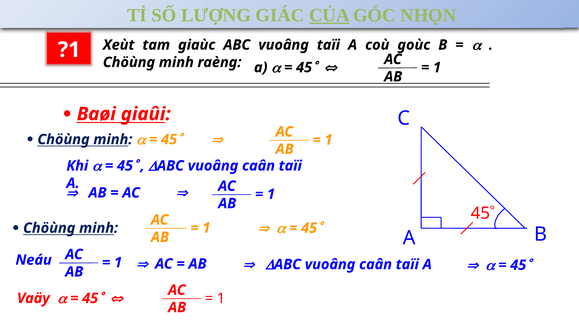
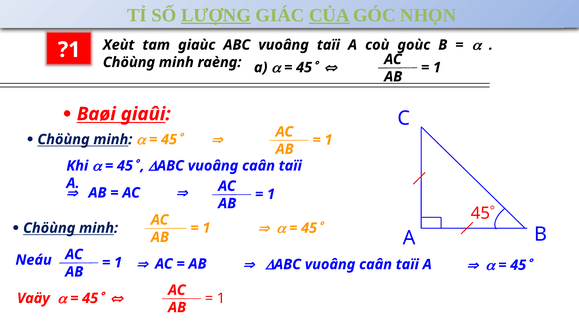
LƯỢNG underline: none -> present (216, 15)
